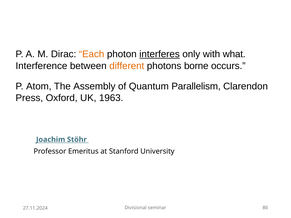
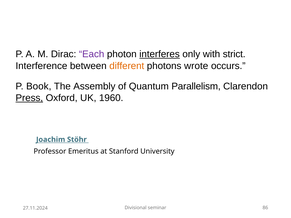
Each colour: orange -> purple (92, 54)
what: what -> strict (234, 54)
borne: borne -> wrote (196, 66)
Atom: Atom -> Book (39, 86)
Press underline: none -> present (29, 98)
1963: 1963 -> 1960 (111, 98)
